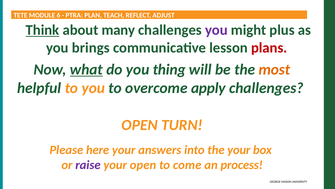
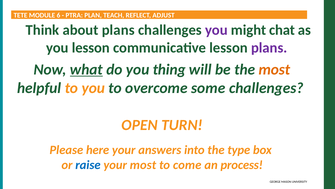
Think underline: present -> none (42, 30)
about many: many -> plans (118, 30)
plus: plus -> chat (282, 30)
you brings: brings -> lesson (91, 48)
plans colour: red -> purple (269, 48)
apply: apply -> some (208, 88)
the your: your -> type (239, 150)
raise colour: purple -> blue (88, 165)
your open: open -> most (143, 165)
